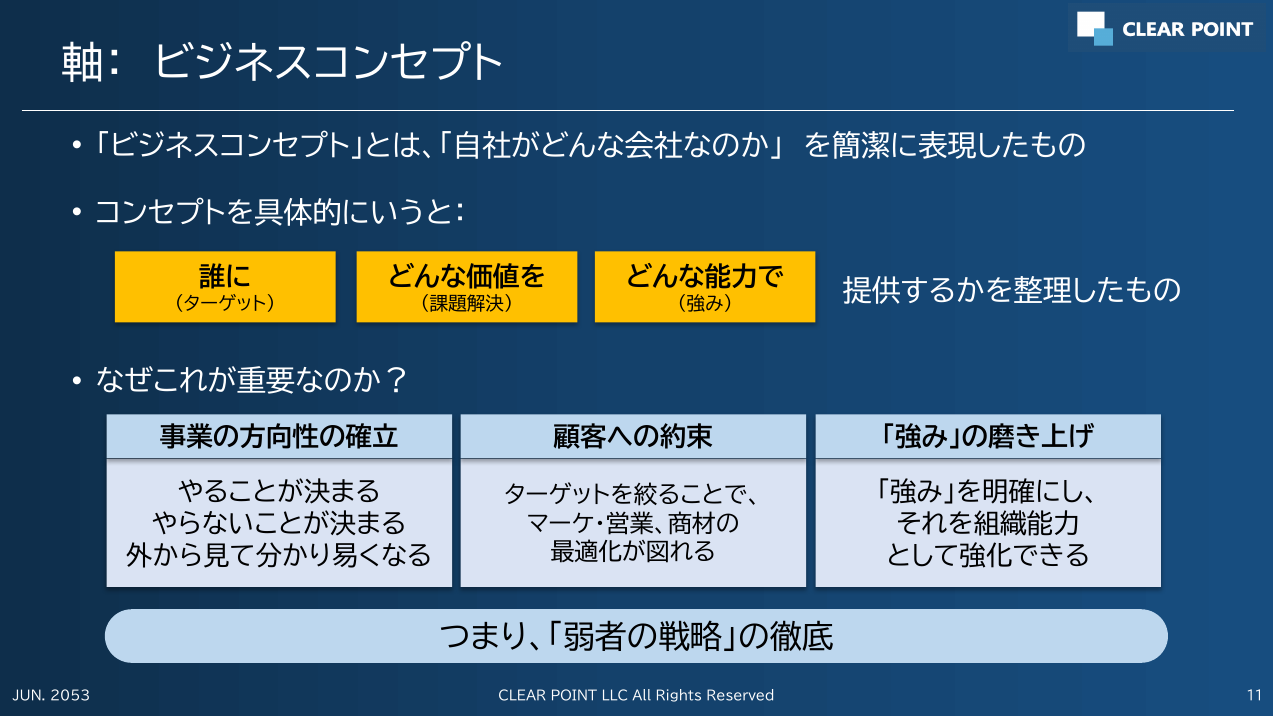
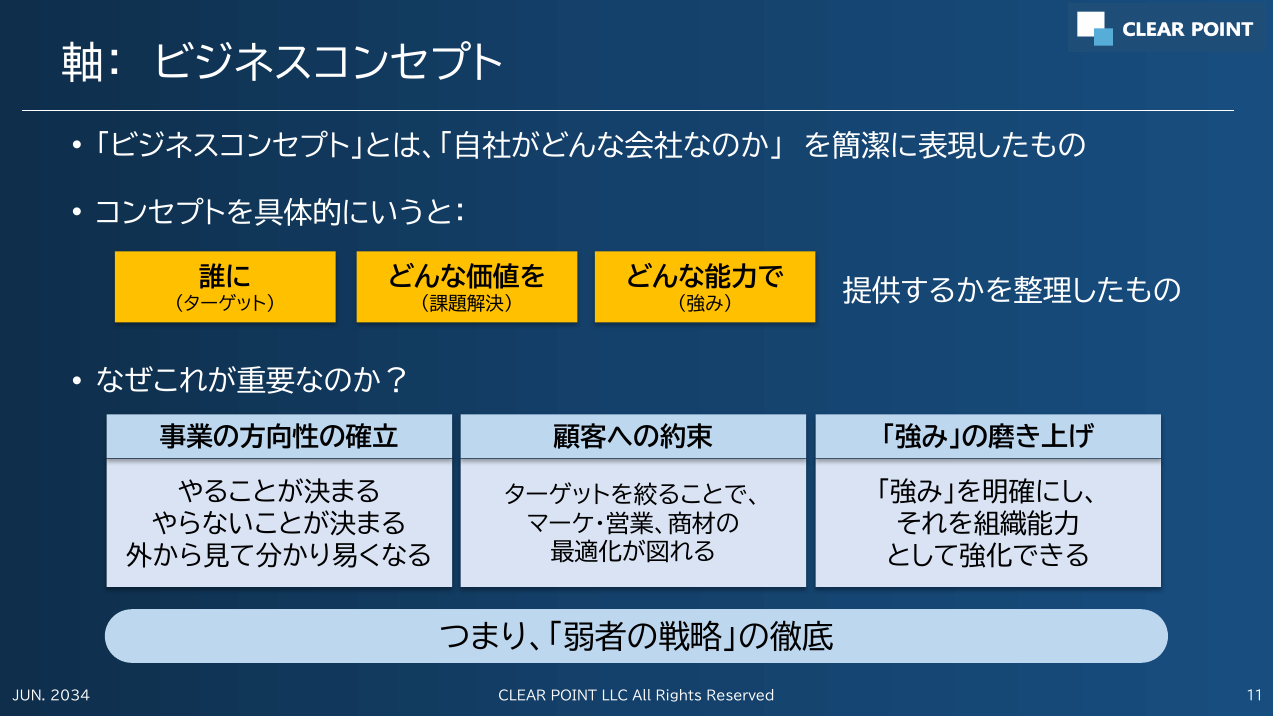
2053: 2053 -> 2034 (70, 697)
